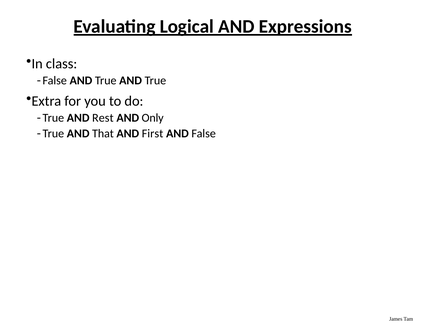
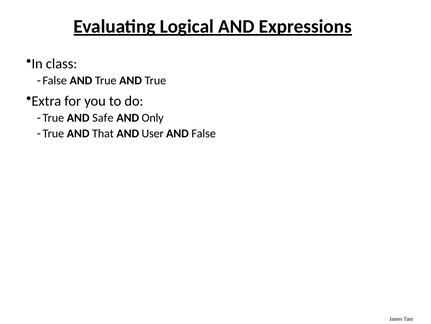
Rest: Rest -> Safe (103, 118)
First: First -> User (153, 133)
